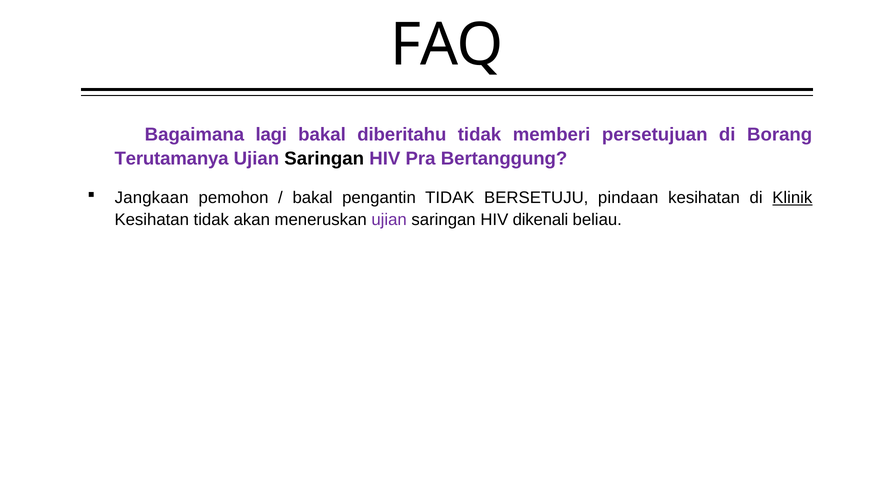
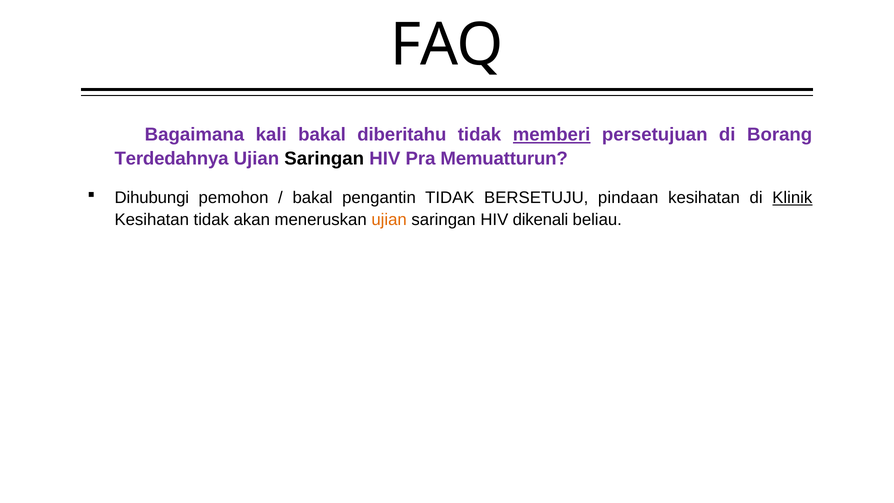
lagi: lagi -> kali (271, 135)
memberi underline: none -> present (552, 135)
Terutamanya: Terutamanya -> Terdedahnya (172, 159)
Bertanggung: Bertanggung -> Memuatturun (504, 159)
Jangkaan: Jangkaan -> Dihubungi (152, 198)
ujian colour: purple -> orange (389, 219)
